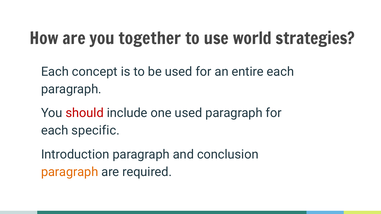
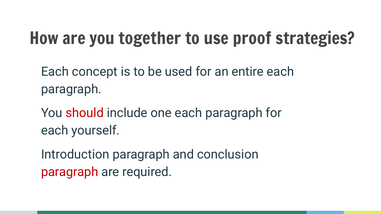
world: world -> proof (252, 38)
one used: used -> each (188, 113)
specific: specific -> yourself (96, 131)
paragraph colour: orange -> red (70, 172)
